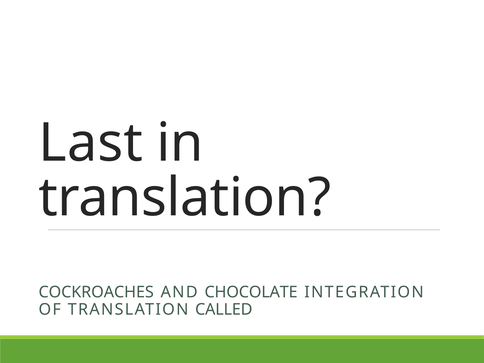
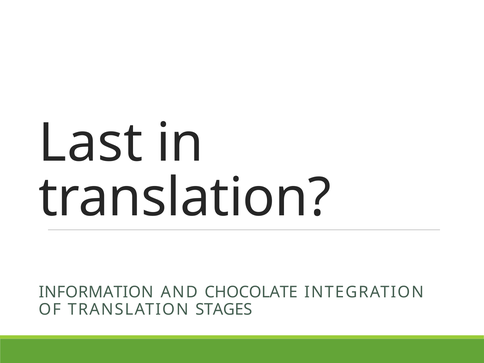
COCKROACHES: COCKROACHES -> INFORMATION (96, 292)
CALLED: CALLED -> STAGES (224, 310)
